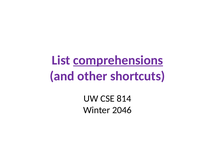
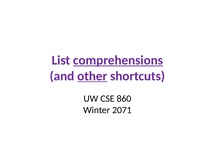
other underline: none -> present (92, 76)
814: 814 -> 860 (124, 99)
2046: 2046 -> 2071 (122, 110)
